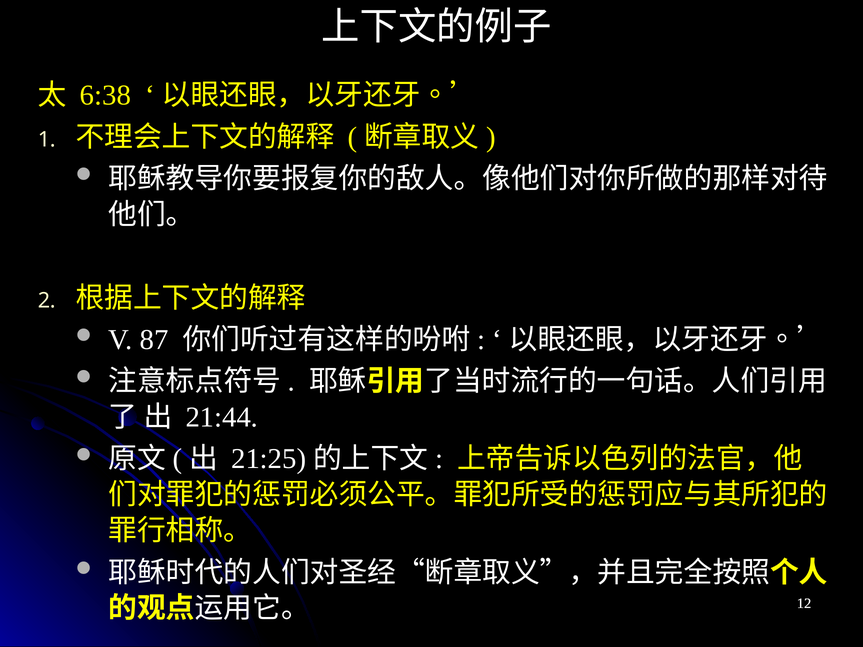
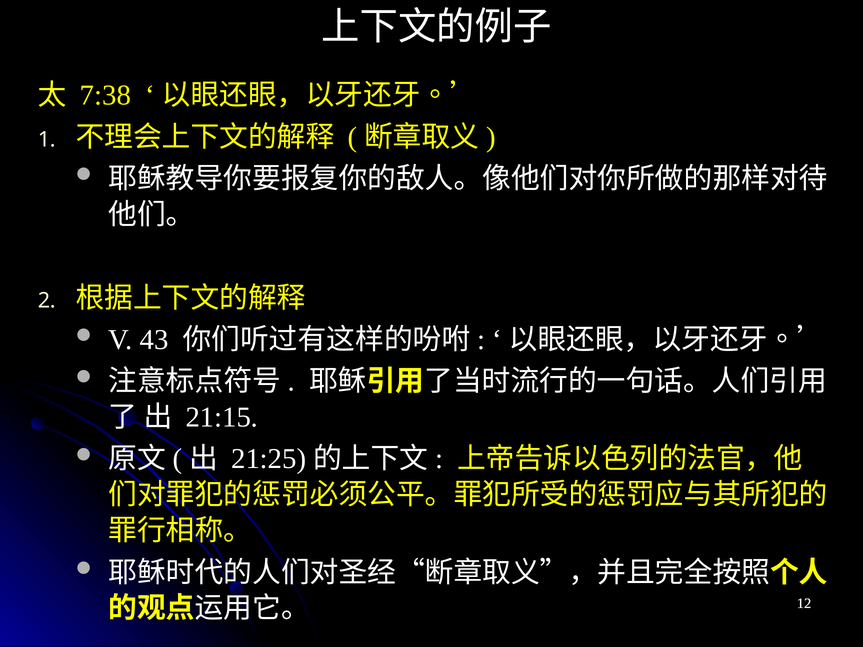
6:38: 6:38 -> 7:38 (105, 95)
87: 87 -> 43 (154, 340)
21:44: 21:44 -> 21:15 (222, 417)
